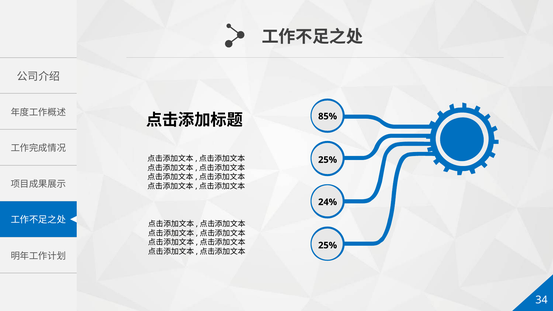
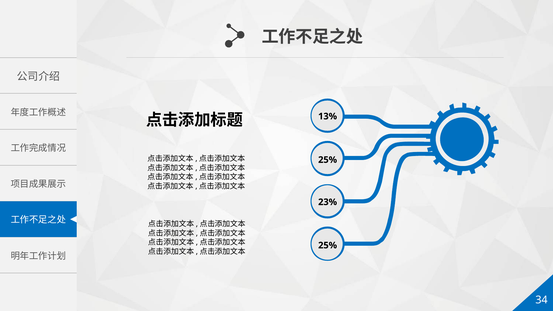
85%: 85% -> 13% (328, 116)
24%: 24% -> 23% (328, 202)
